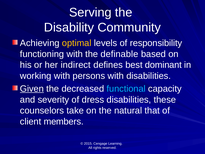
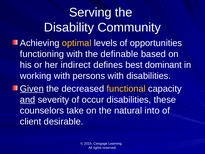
responsibility: responsibility -> opportunities (156, 43)
functional colour: light blue -> yellow (126, 89)
and underline: none -> present (28, 100)
dress: dress -> occur (93, 100)
that: that -> into (152, 110)
members: members -> desirable (64, 121)
